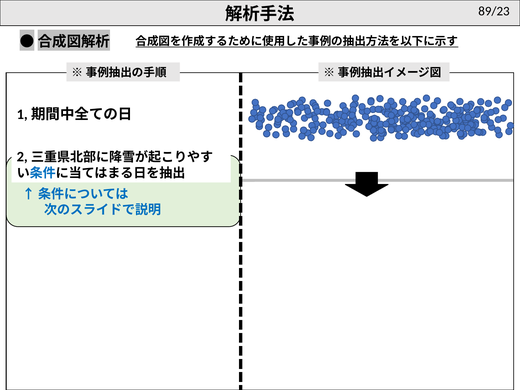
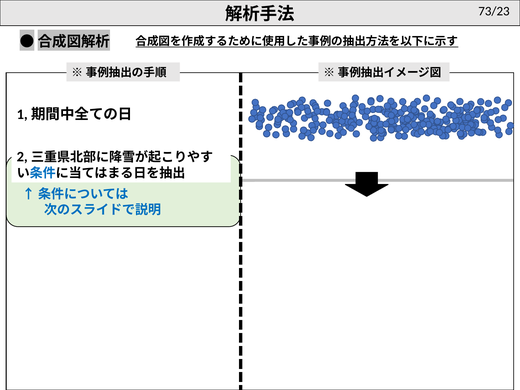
89/23: 89/23 -> 73/23 (494, 11)
